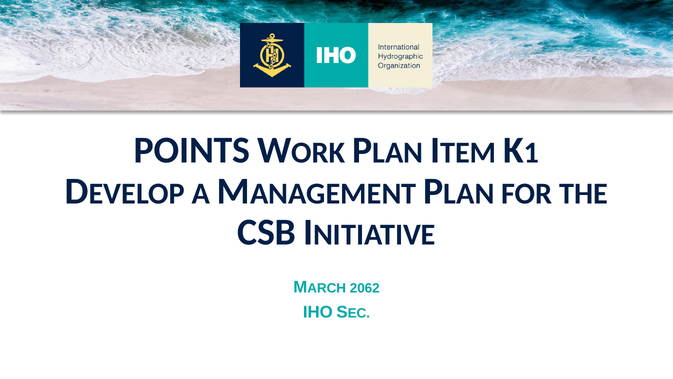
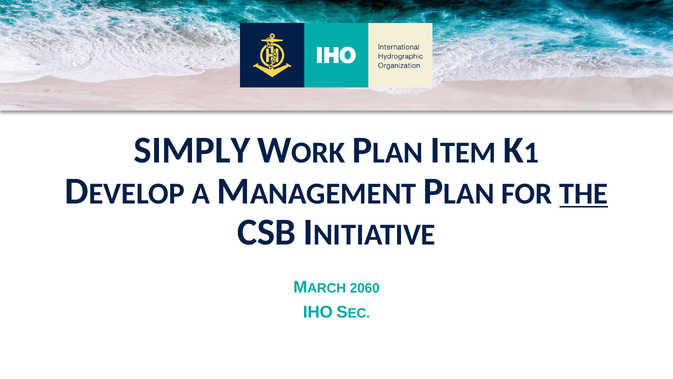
POINTS: POINTS -> SIMPLY (192, 150)
THE underline: none -> present (584, 194)
2062: 2062 -> 2060 (365, 288)
